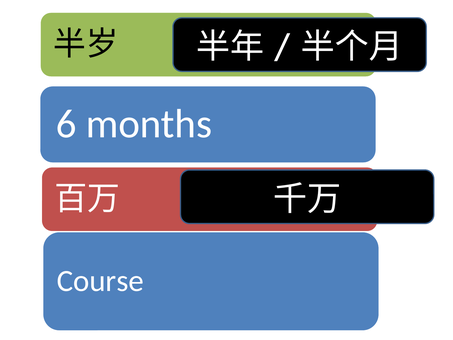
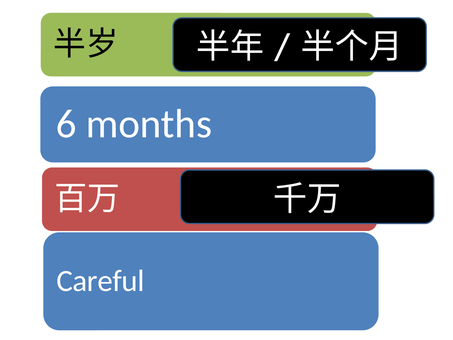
Course: Course -> Careful (100, 281)
